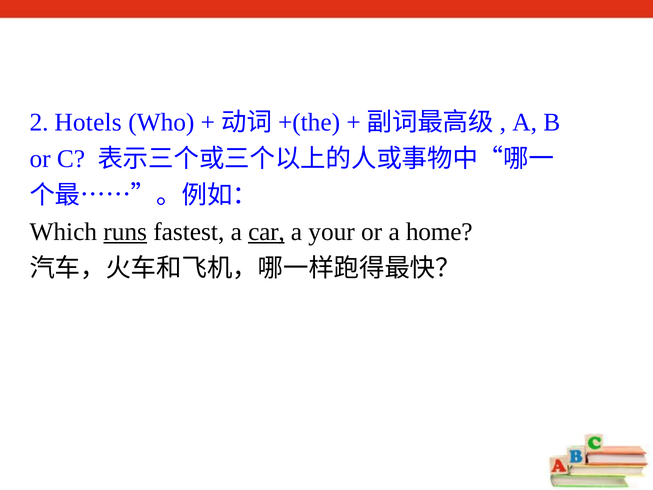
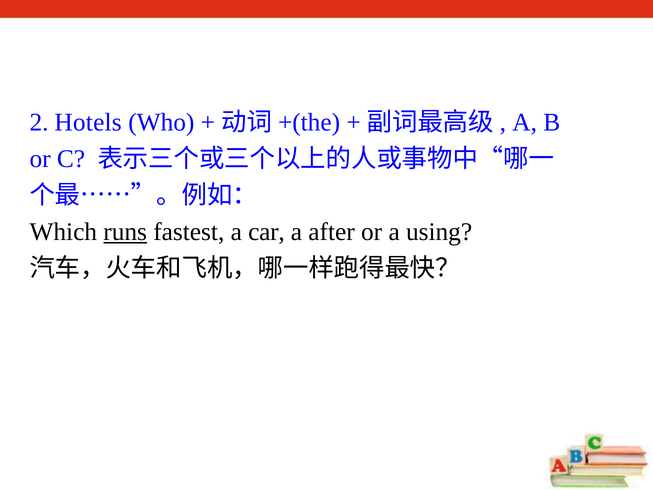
car underline: present -> none (266, 232)
your: your -> after (332, 232)
home: home -> using (439, 232)
